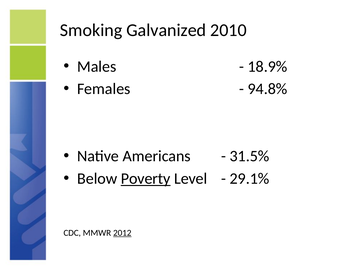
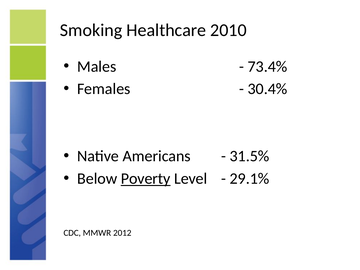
Galvanized: Galvanized -> Healthcare (166, 30)
18.9%: 18.9% -> 73.4% (268, 67)
94.8%: 94.8% -> 30.4% (268, 89)
2012 underline: present -> none (122, 233)
